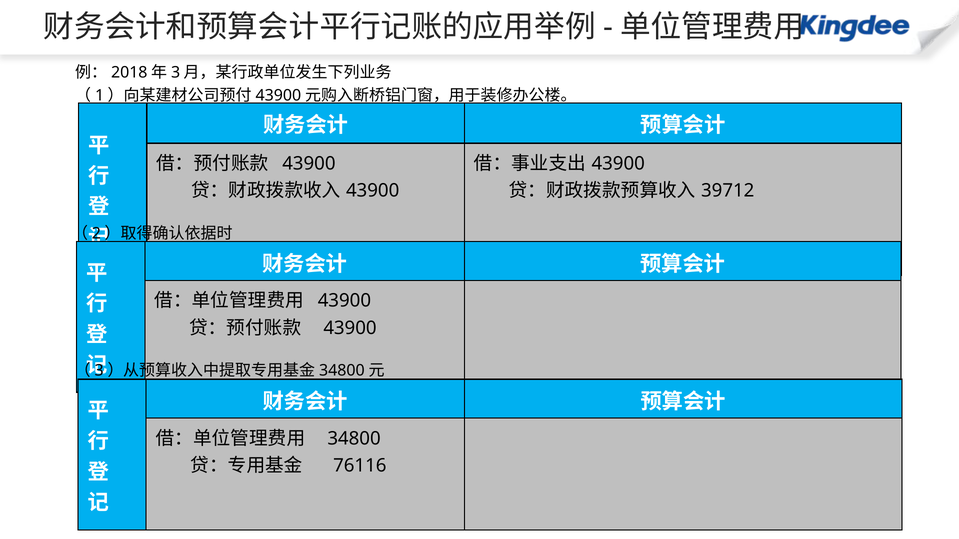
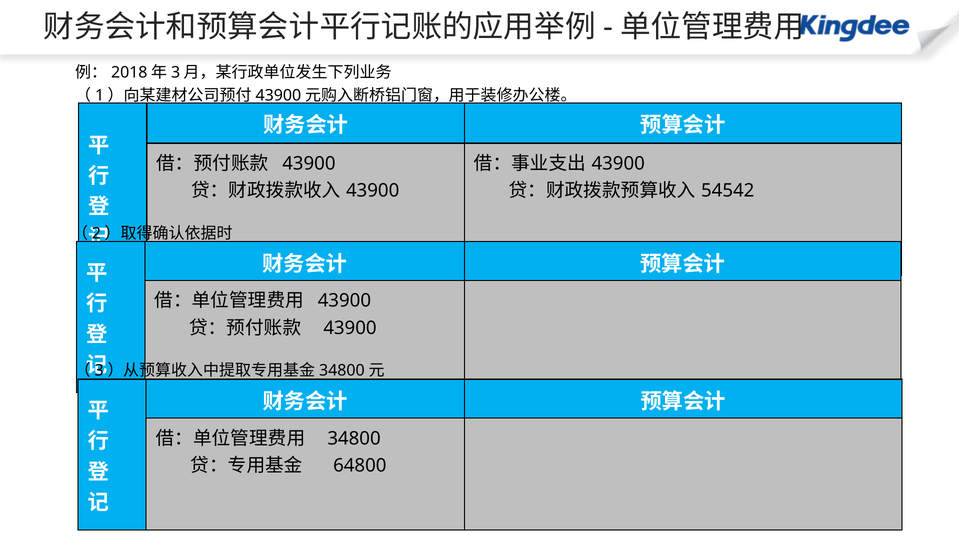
39712: 39712 -> 54542 (728, 191)
76116: 76116 -> 64800 (360, 466)
